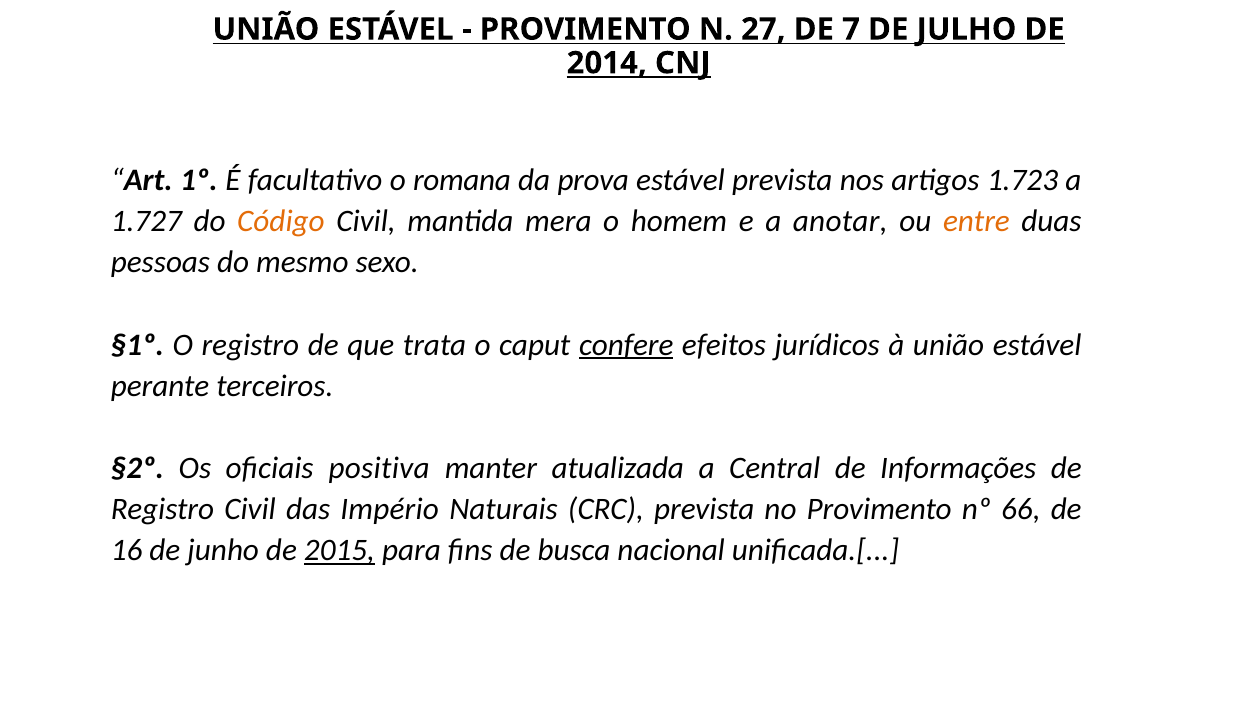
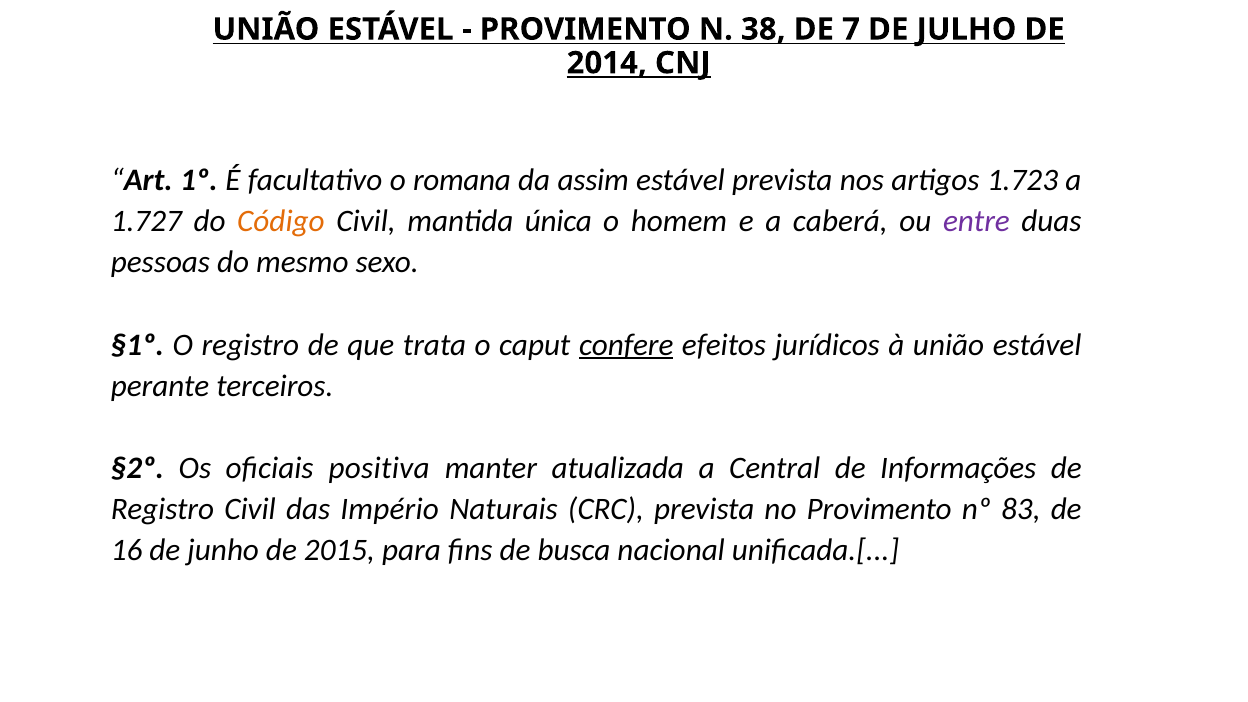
27: 27 -> 38 (763, 29)
prova: prova -> assim (593, 180)
mera: mera -> única (558, 221)
anotar: anotar -> caberá (840, 221)
entre colour: orange -> purple (976, 221)
66: 66 -> 83 (1021, 509)
2015 underline: present -> none (339, 551)
